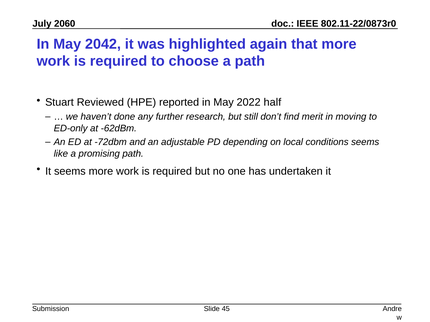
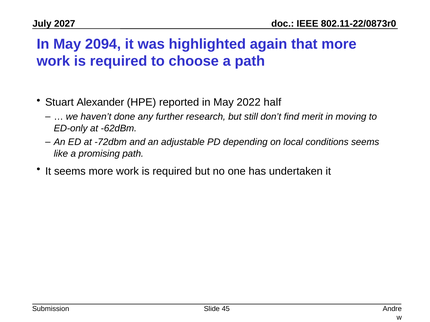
2060: 2060 -> 2027 (65, 24)
2042: 2042 -> 2094 (103, 44)
Reviewed: Reviewed -> Alexander (100, 103)
